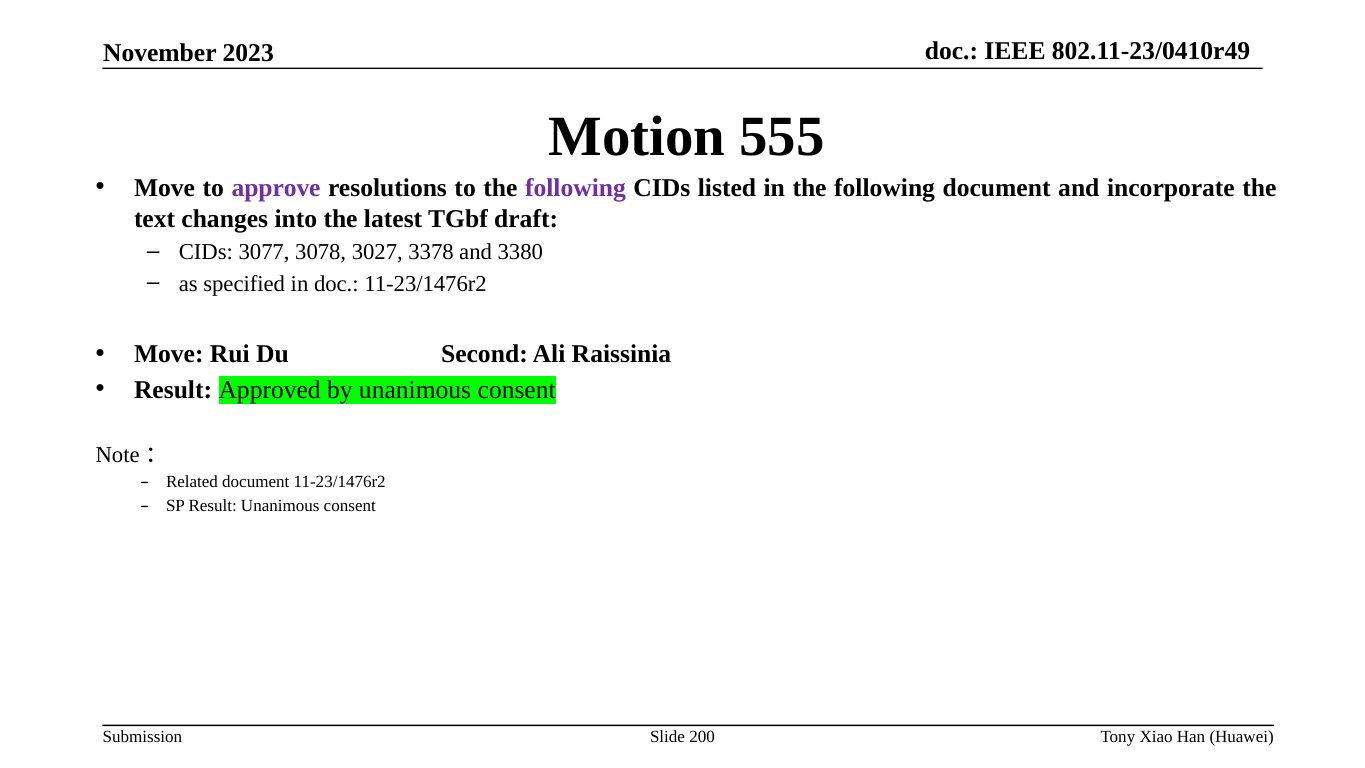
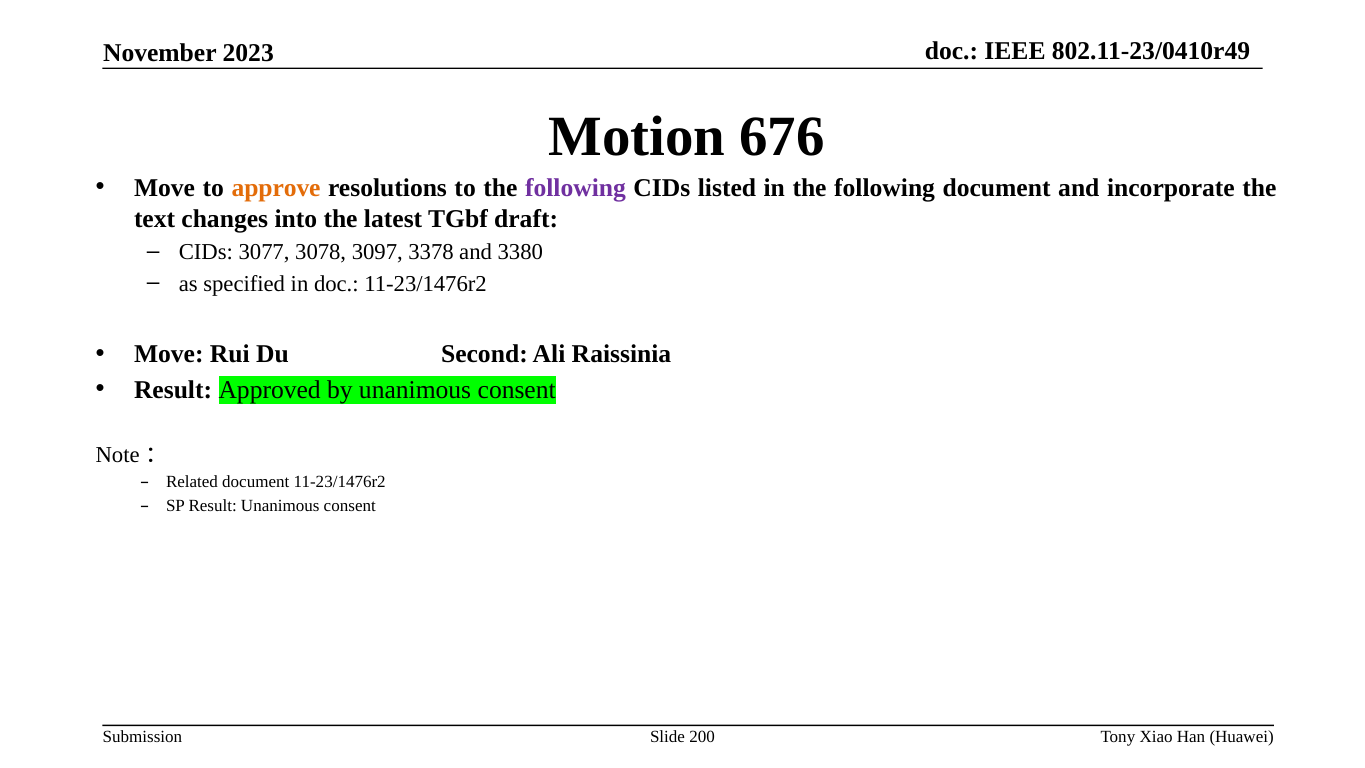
555: 555 -> 676 (782, 137)
approve colour: purple -> orange (276, 188)
3027: 3027 -> 3097 (377, 252)
